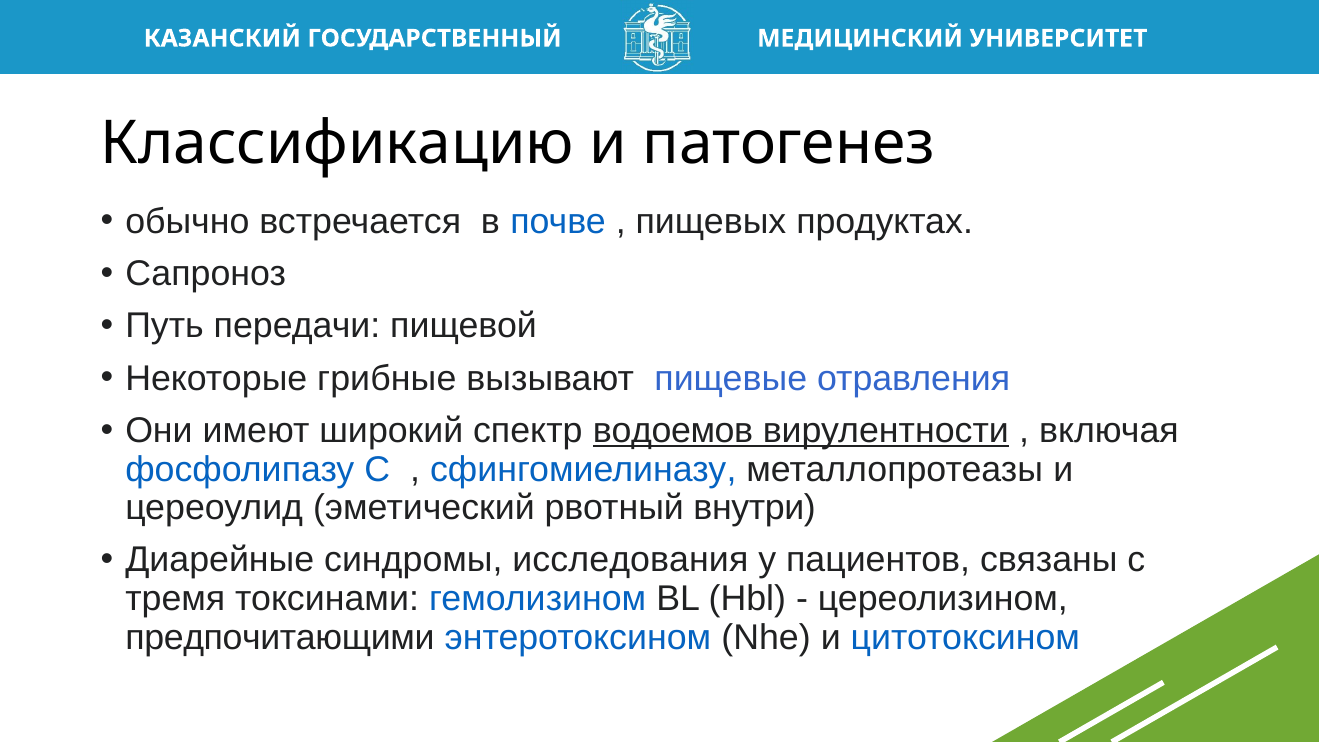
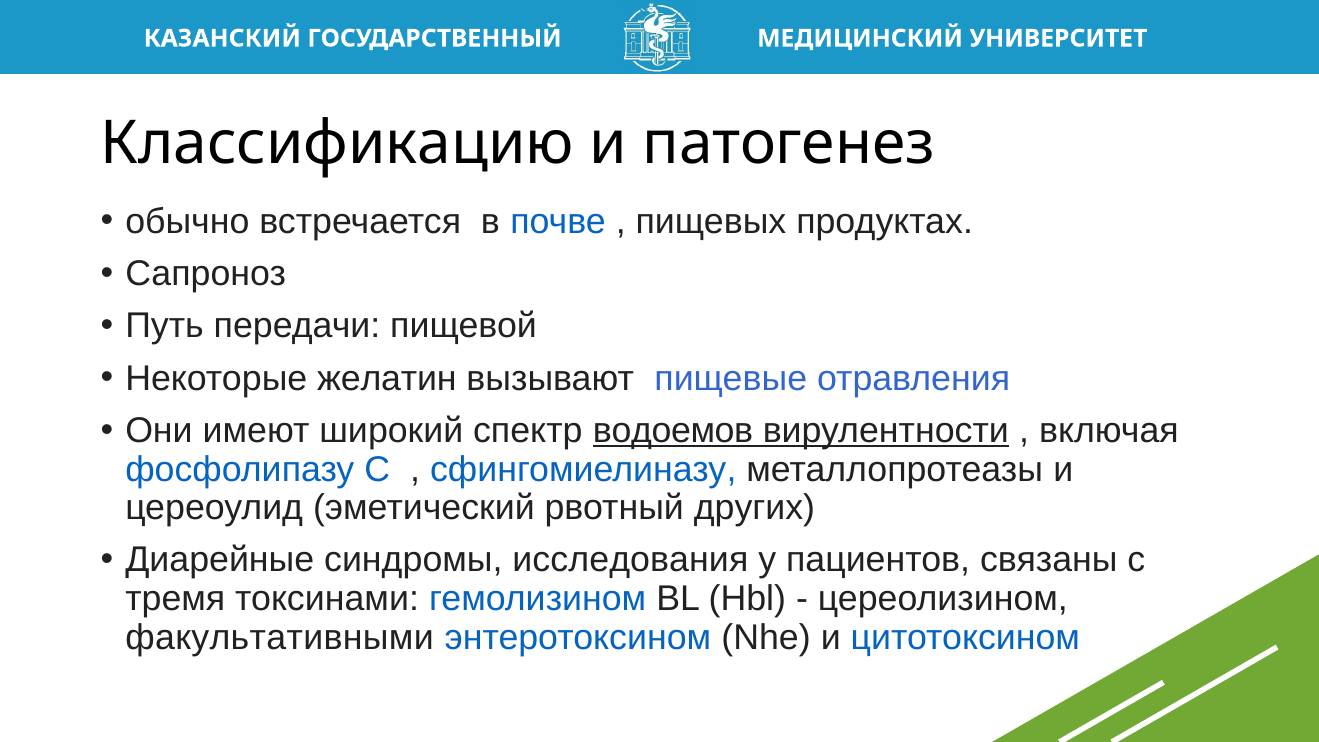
грибные: грибные -> желатин (387, 378)
внутри: внутри -> других (754, 508)
предпочитающими: предпочитающими -> факультативными (280, 637)
